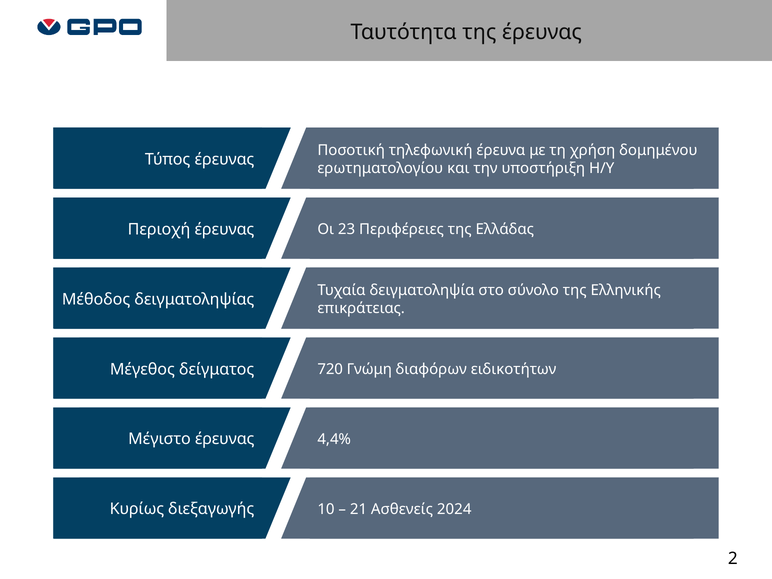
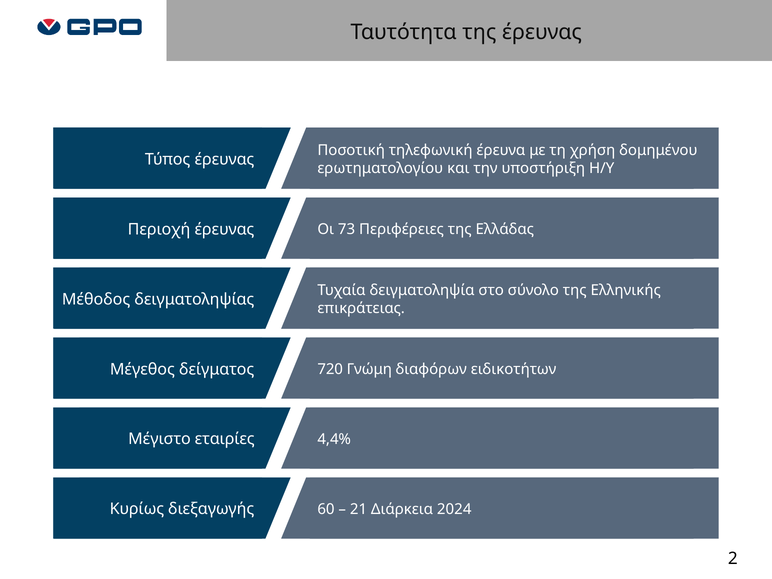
23: 23 -> 73 (347, 229)
Μέγιστο έρευνας: έρευνας -> εταιρίες (225, 439)
10: 10 -> 60 (326, 509)
Ασθενείς: Ασθενείς -> Διάρκεια (402, 509)
